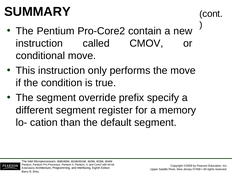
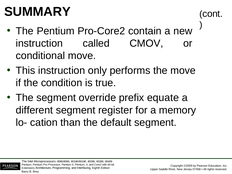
specify: specify -> equate (163, 98)
